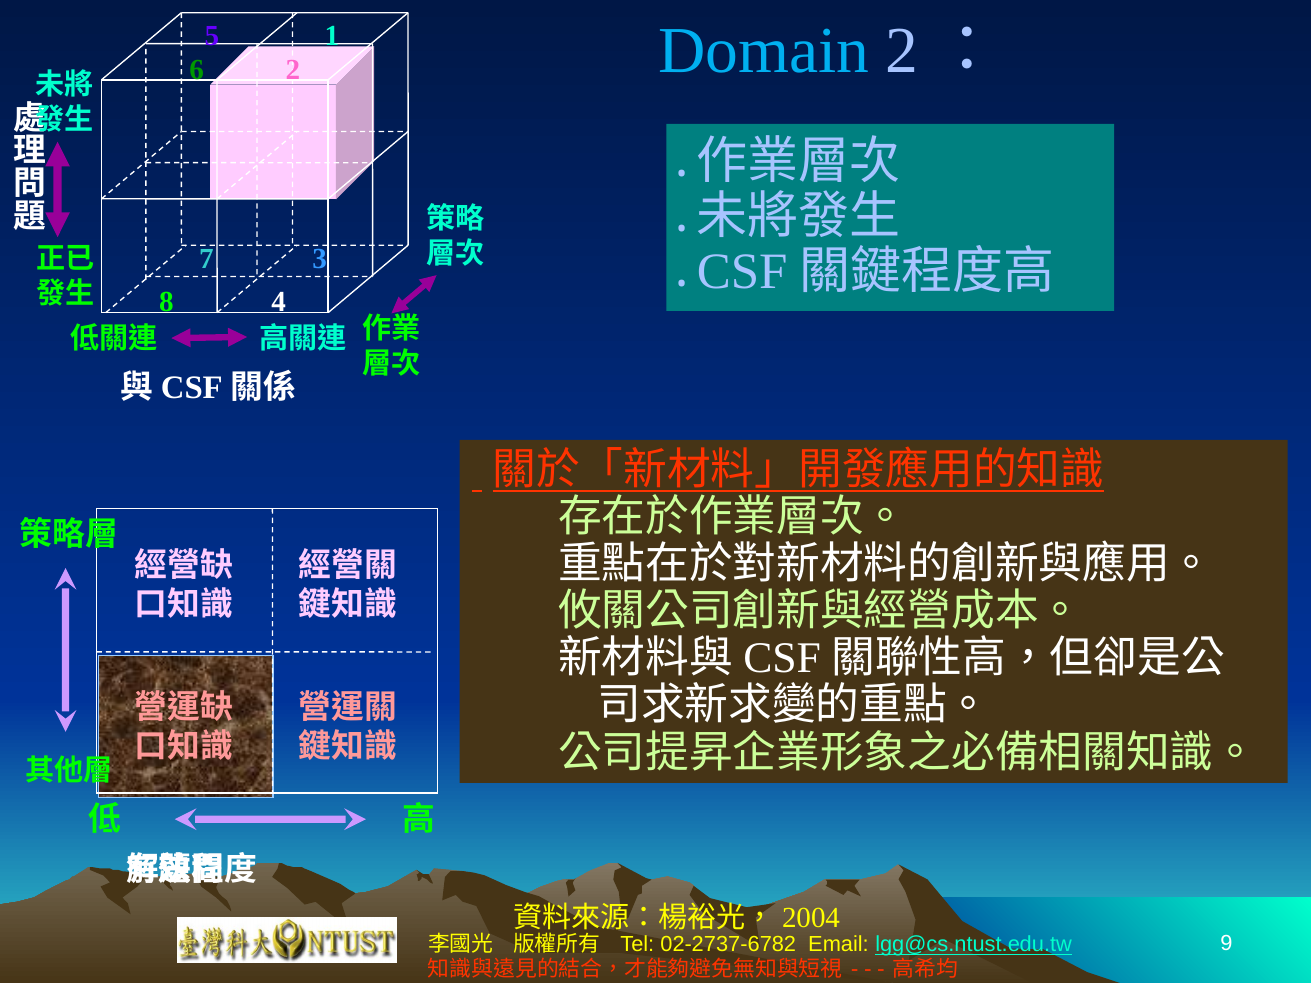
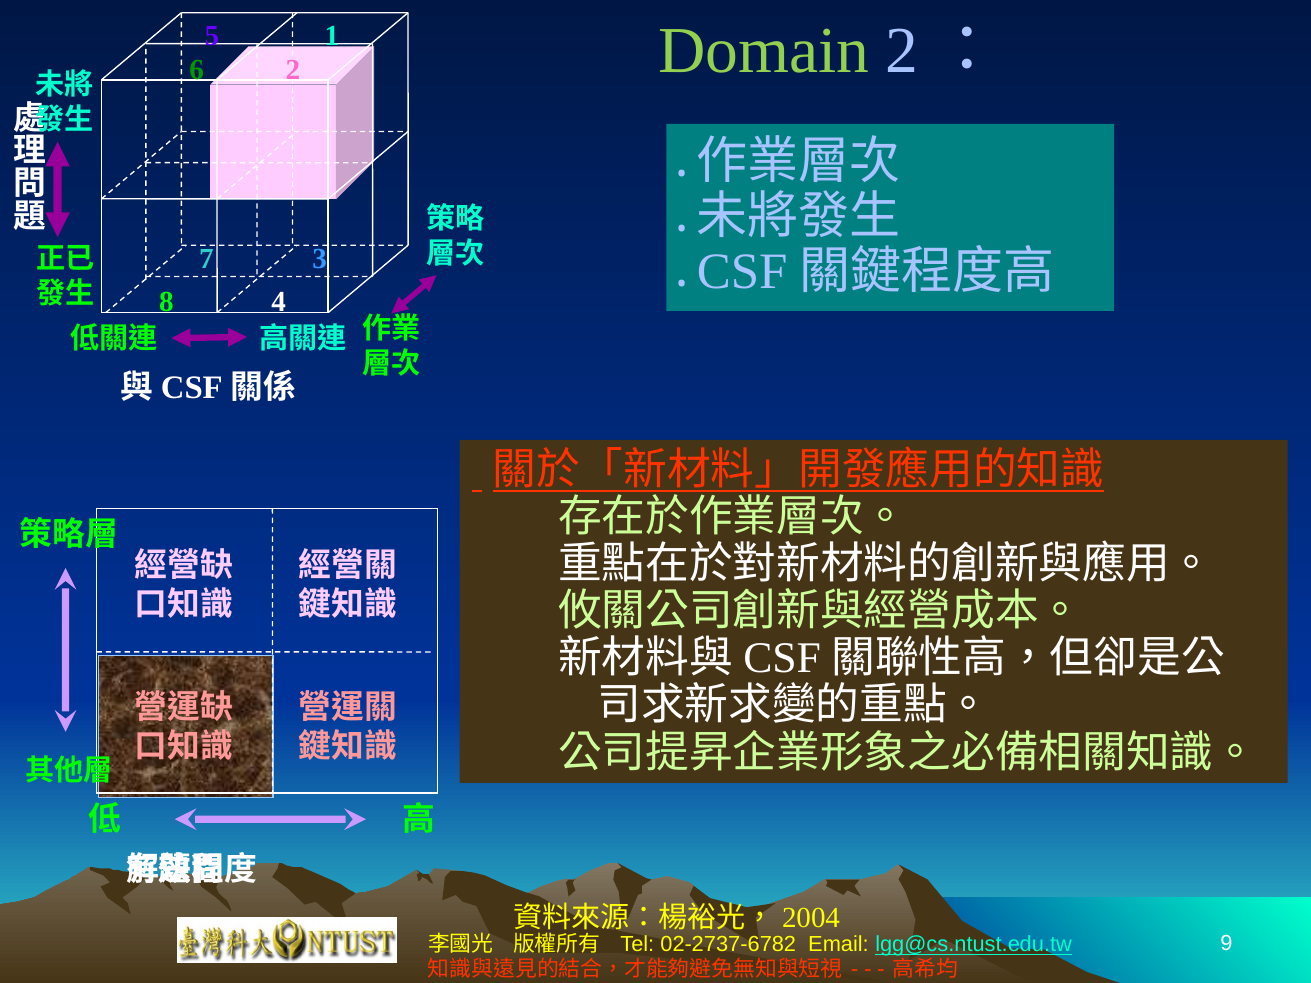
Domain colour: light blue -> light green (764, 51)
